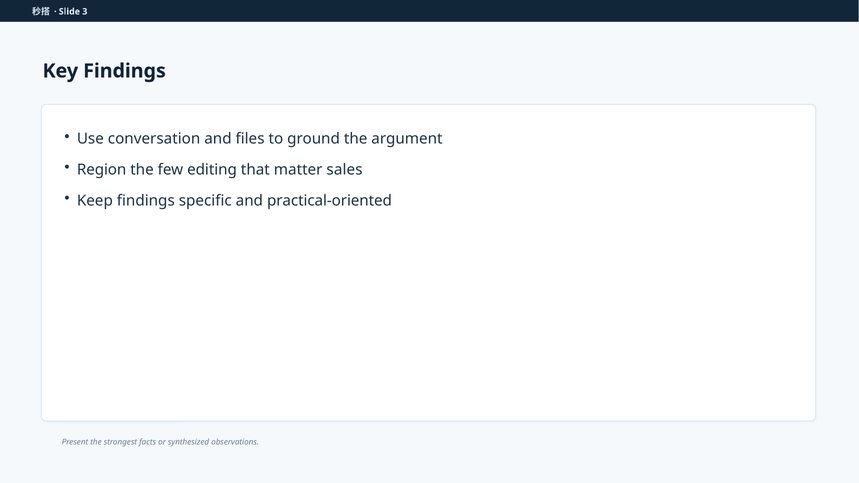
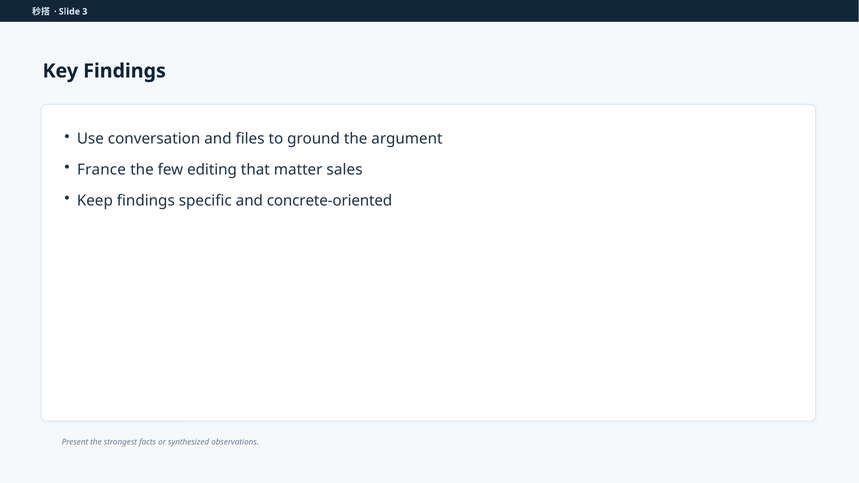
Region: Region -> France (101, 170)
practical-oriented: practical-oriented -> concrete-oriented (329, 201)
